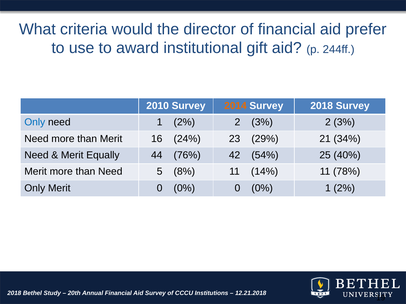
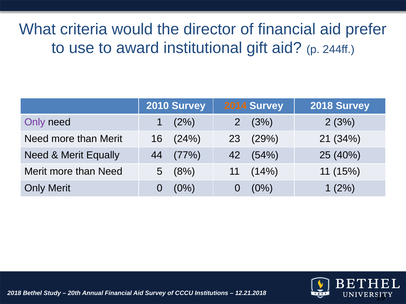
Only colour: blue -> purple (35, 122)
76%: 76% -> 77% (187, 155)
78%: 78% -> 15% (347, 172)
